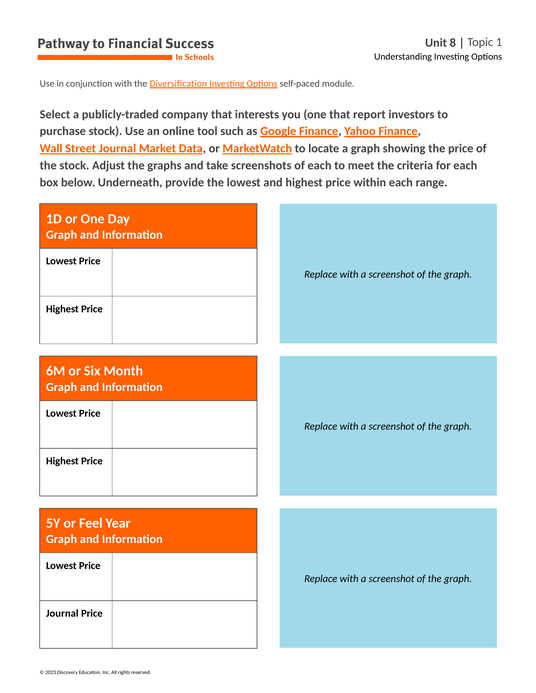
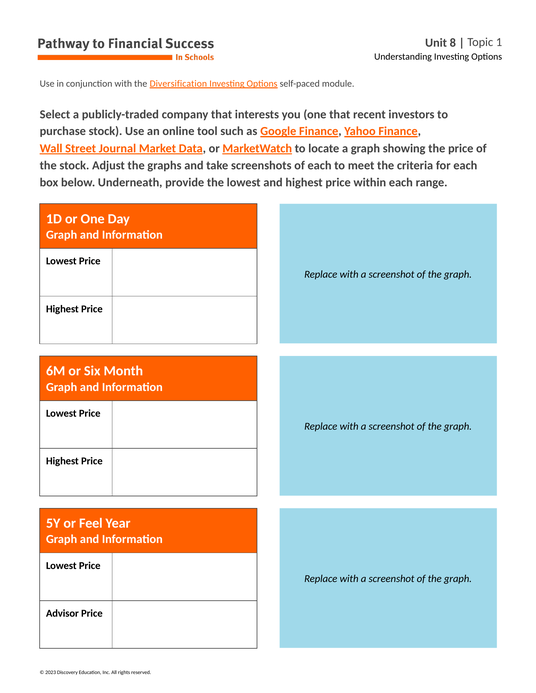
report: report -> recent (369, 114)
Journal: Journal -> Advisor (62, 614)
